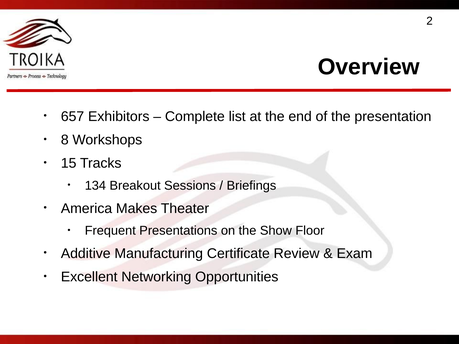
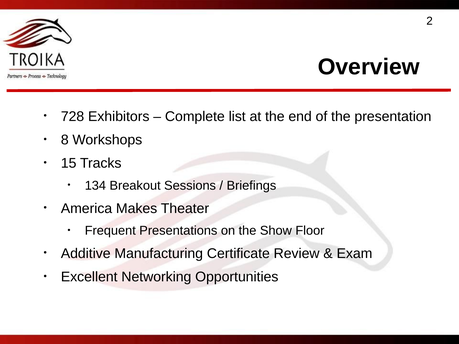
657: 657 -> 728 (73, 117)
